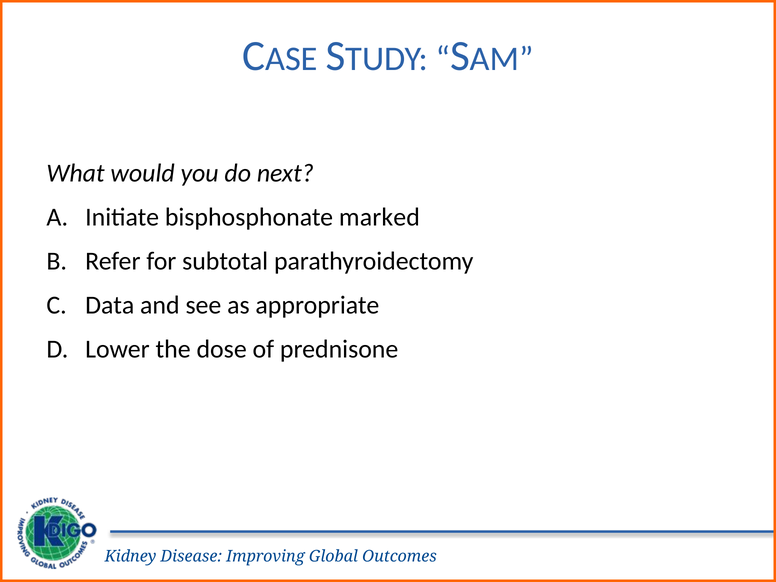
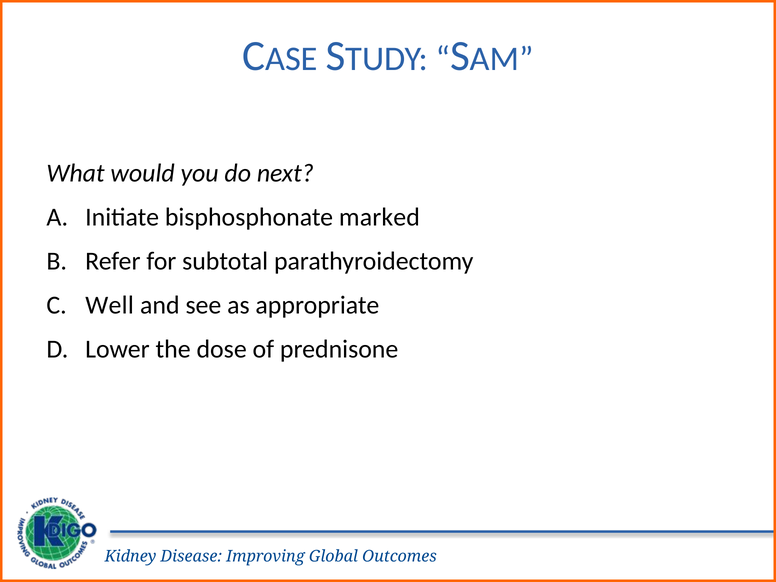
Data: Data -> Well (110, 305)
